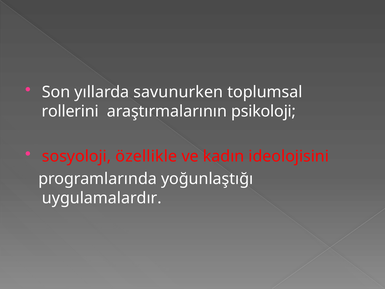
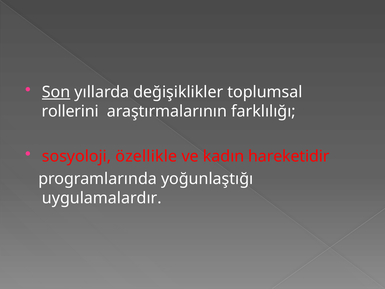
Son underline: none -> present (56, 92)
savunurken: savunurken -> değişiklikler (178, 92)
psikoloji: psikoloji -> farklılığı (263, 111)
ideolojisini: ideolojisini -> hareketidir (289, 156)
